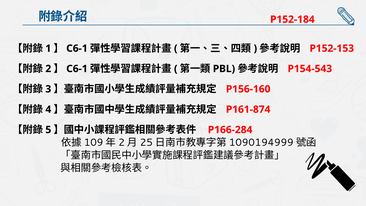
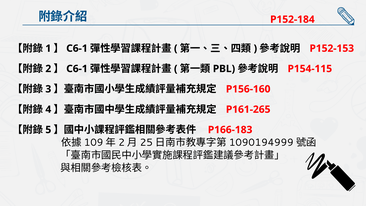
P154-543: P154-543 -> P154-115 (310, 69)
P161-874: P161-874 -> P161-265 (248, 109)
P166-284: P166-284 -> P166-183 (230, 130)
